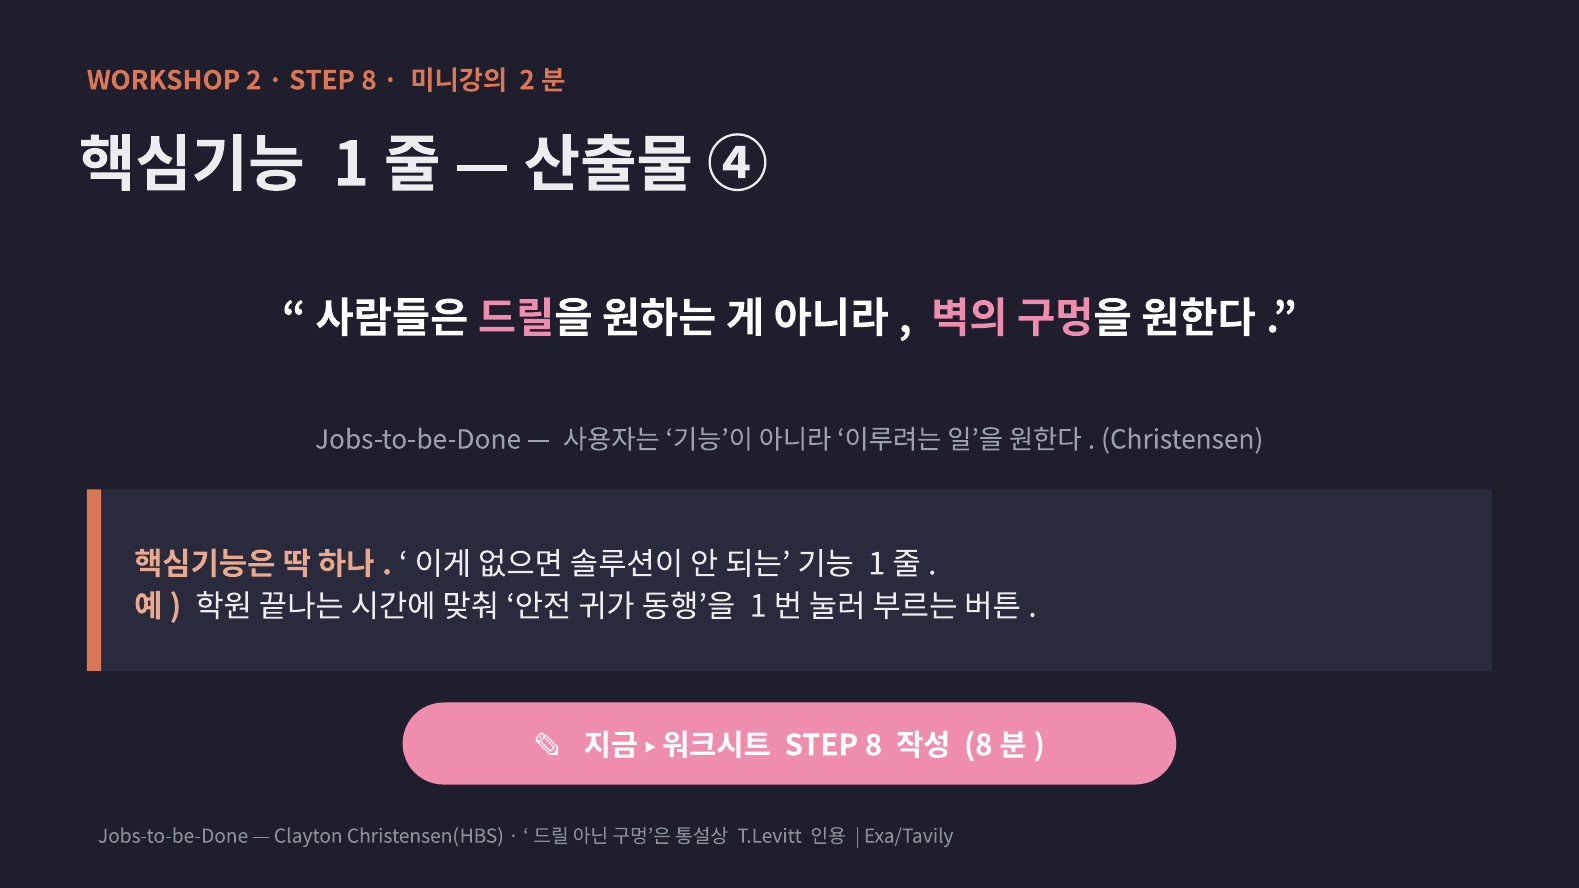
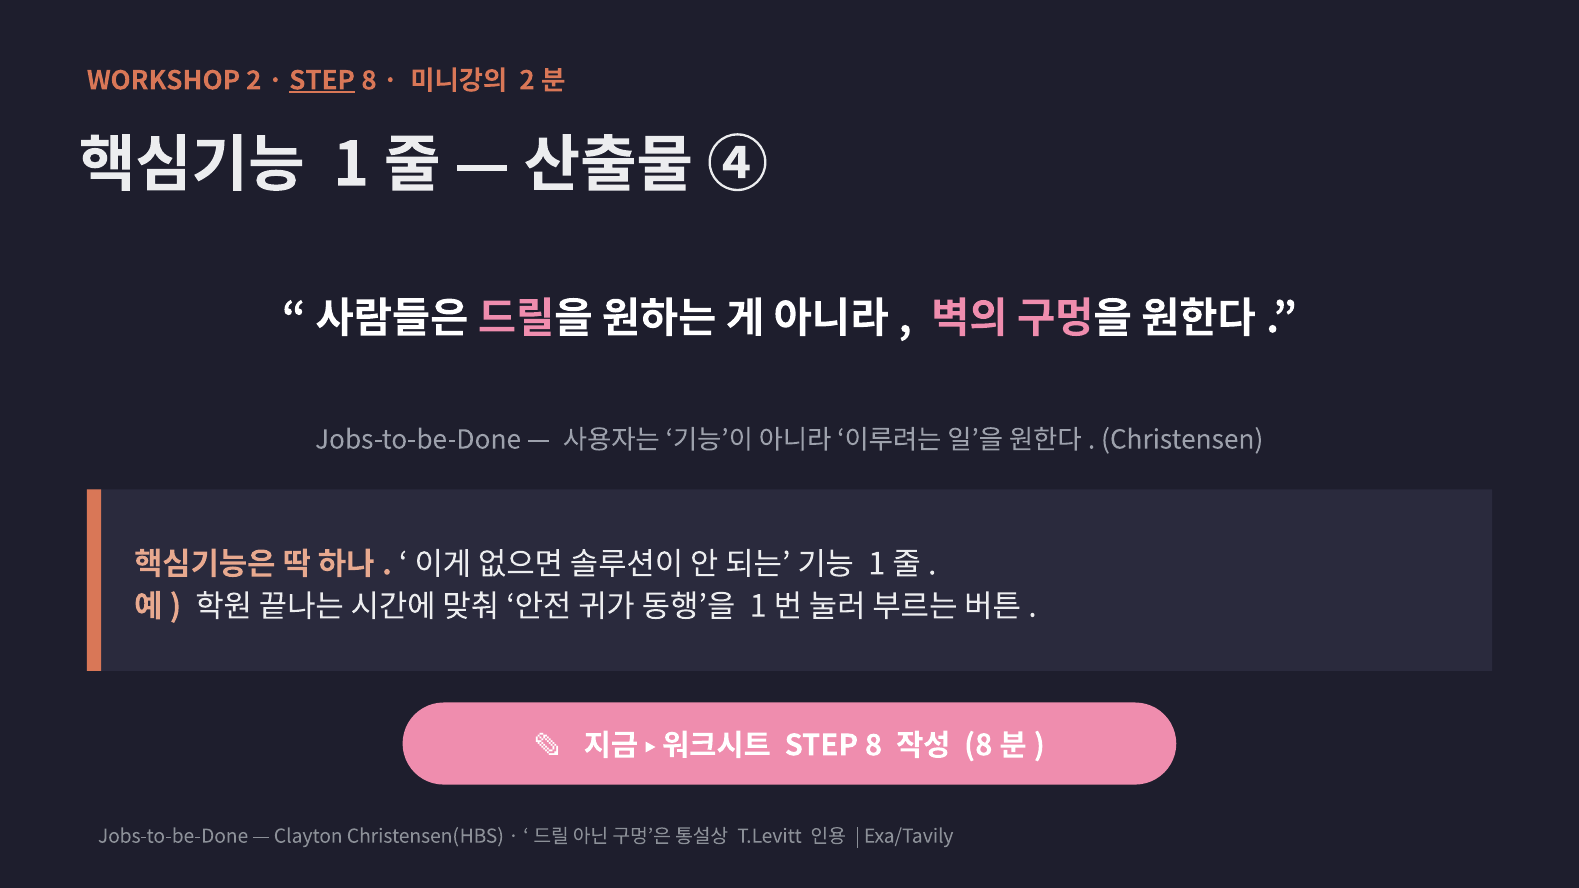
STEP underline: none -> present (322, 81)
